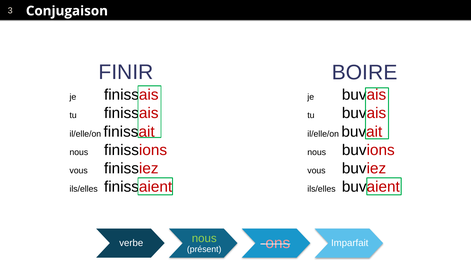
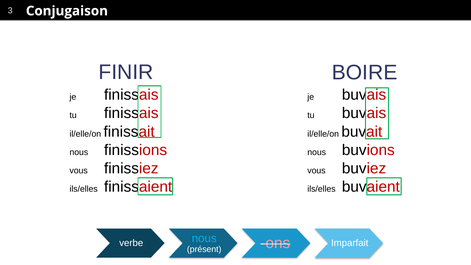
nous colour: light green -> light blue (204, 238)
